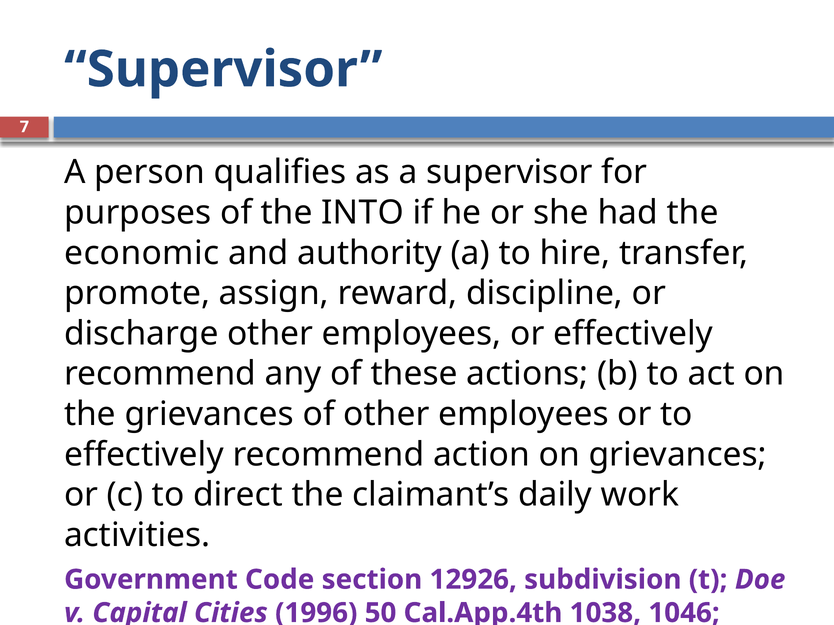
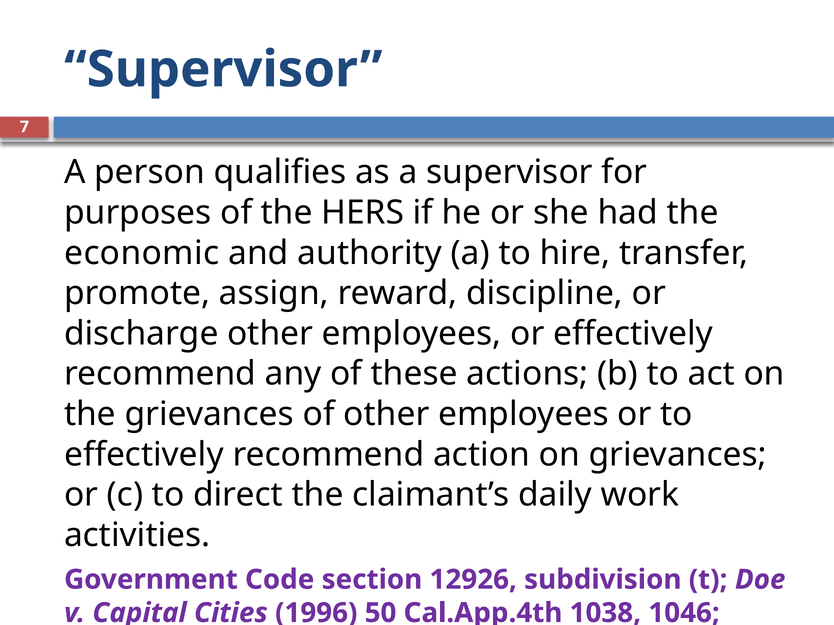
INTO: INTO -> HERS (363, 213)
